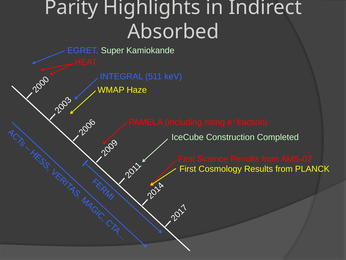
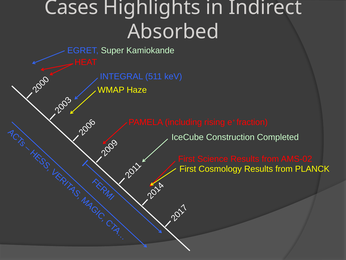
Parity: Parity -> Cases (71, 7)
